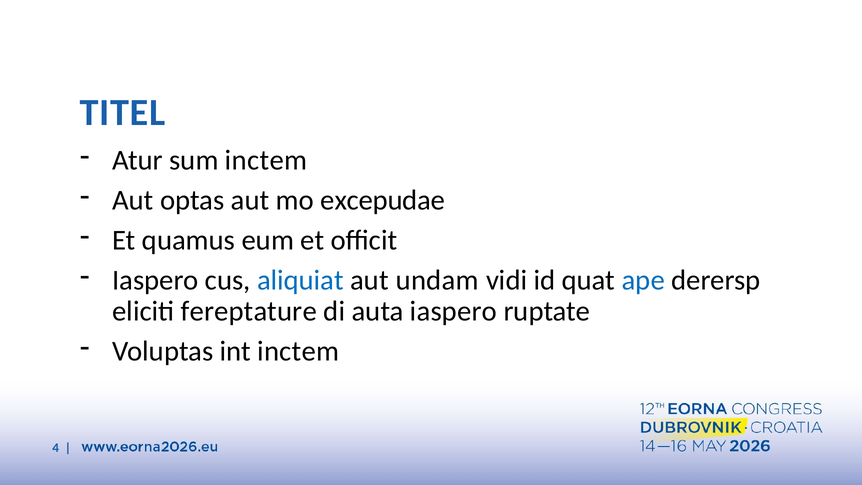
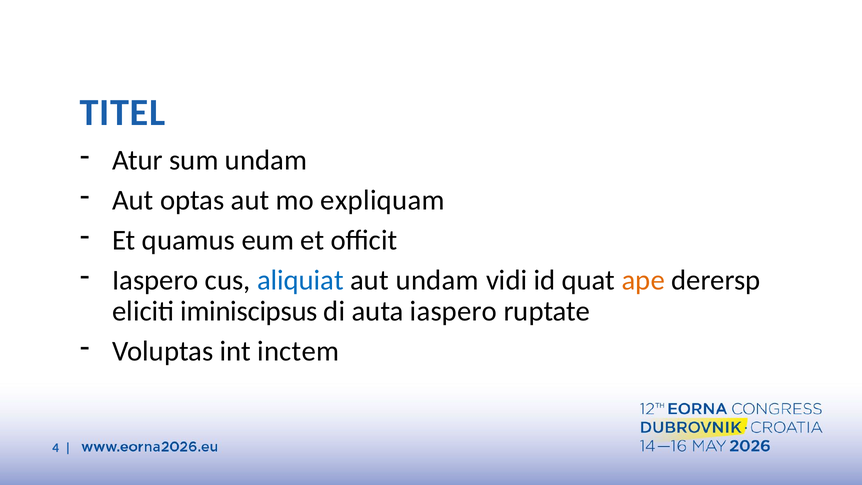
sum inctem: inctem -> undam (266, 160)
excepudae: excepudae -> expliquam (383, 200)
ape colour: blue -> orange (643, 280)
fereptature: fereptature -> iminiscipsus (249, 311)
